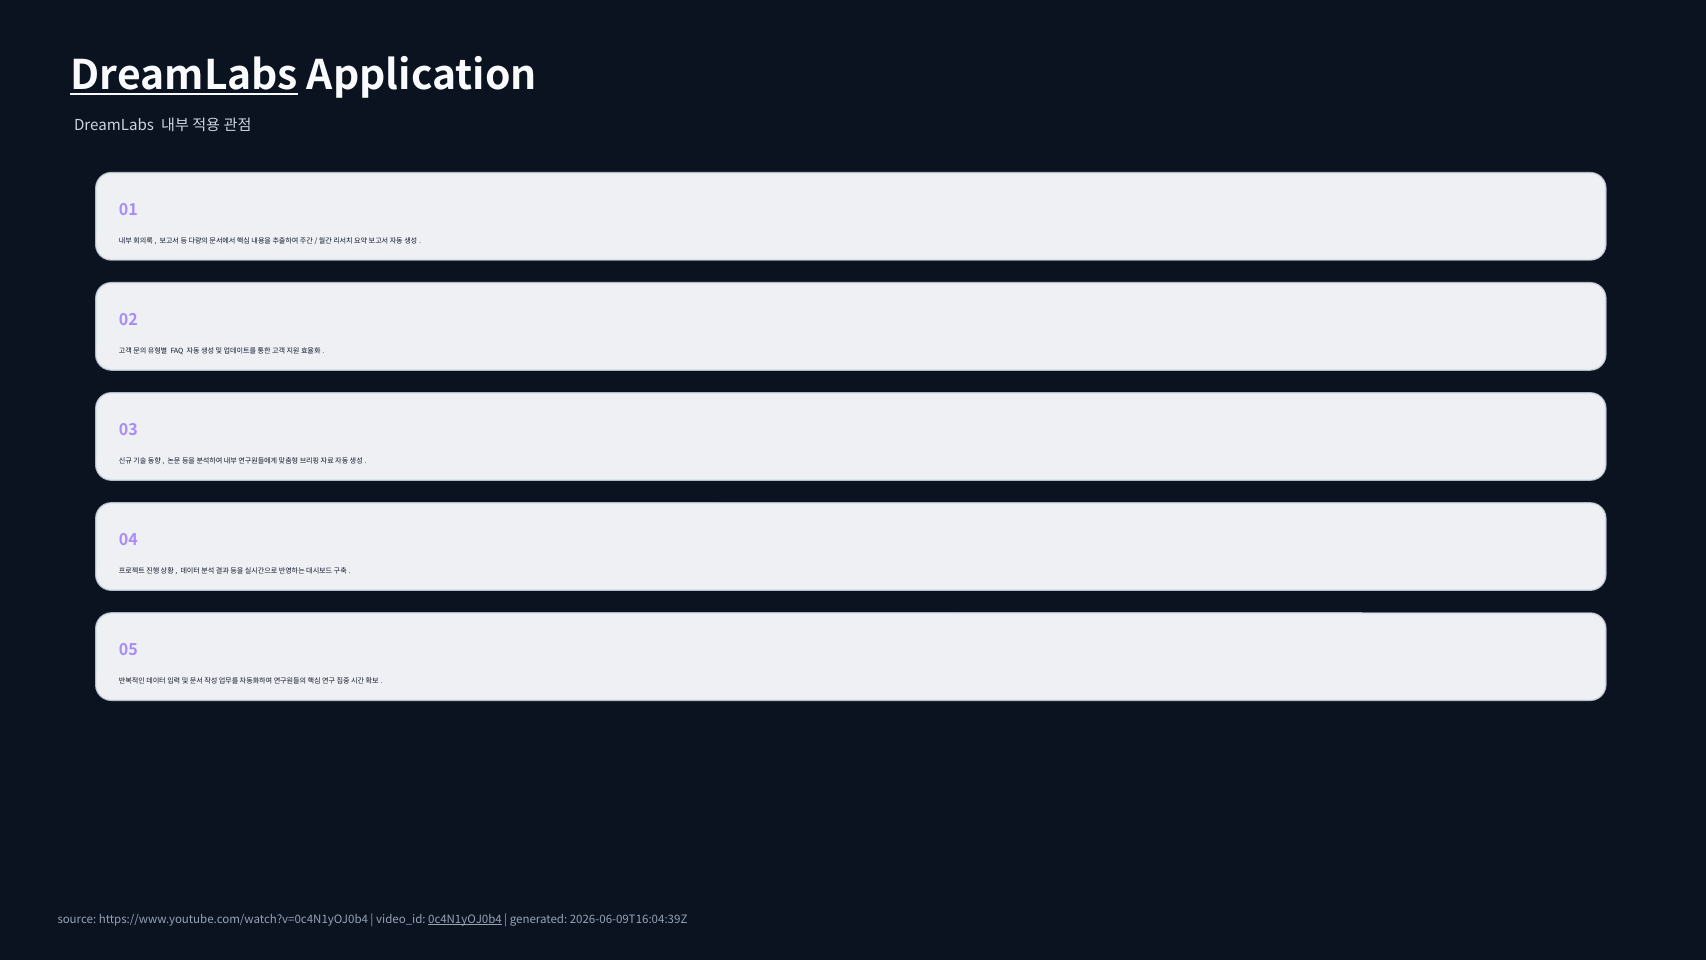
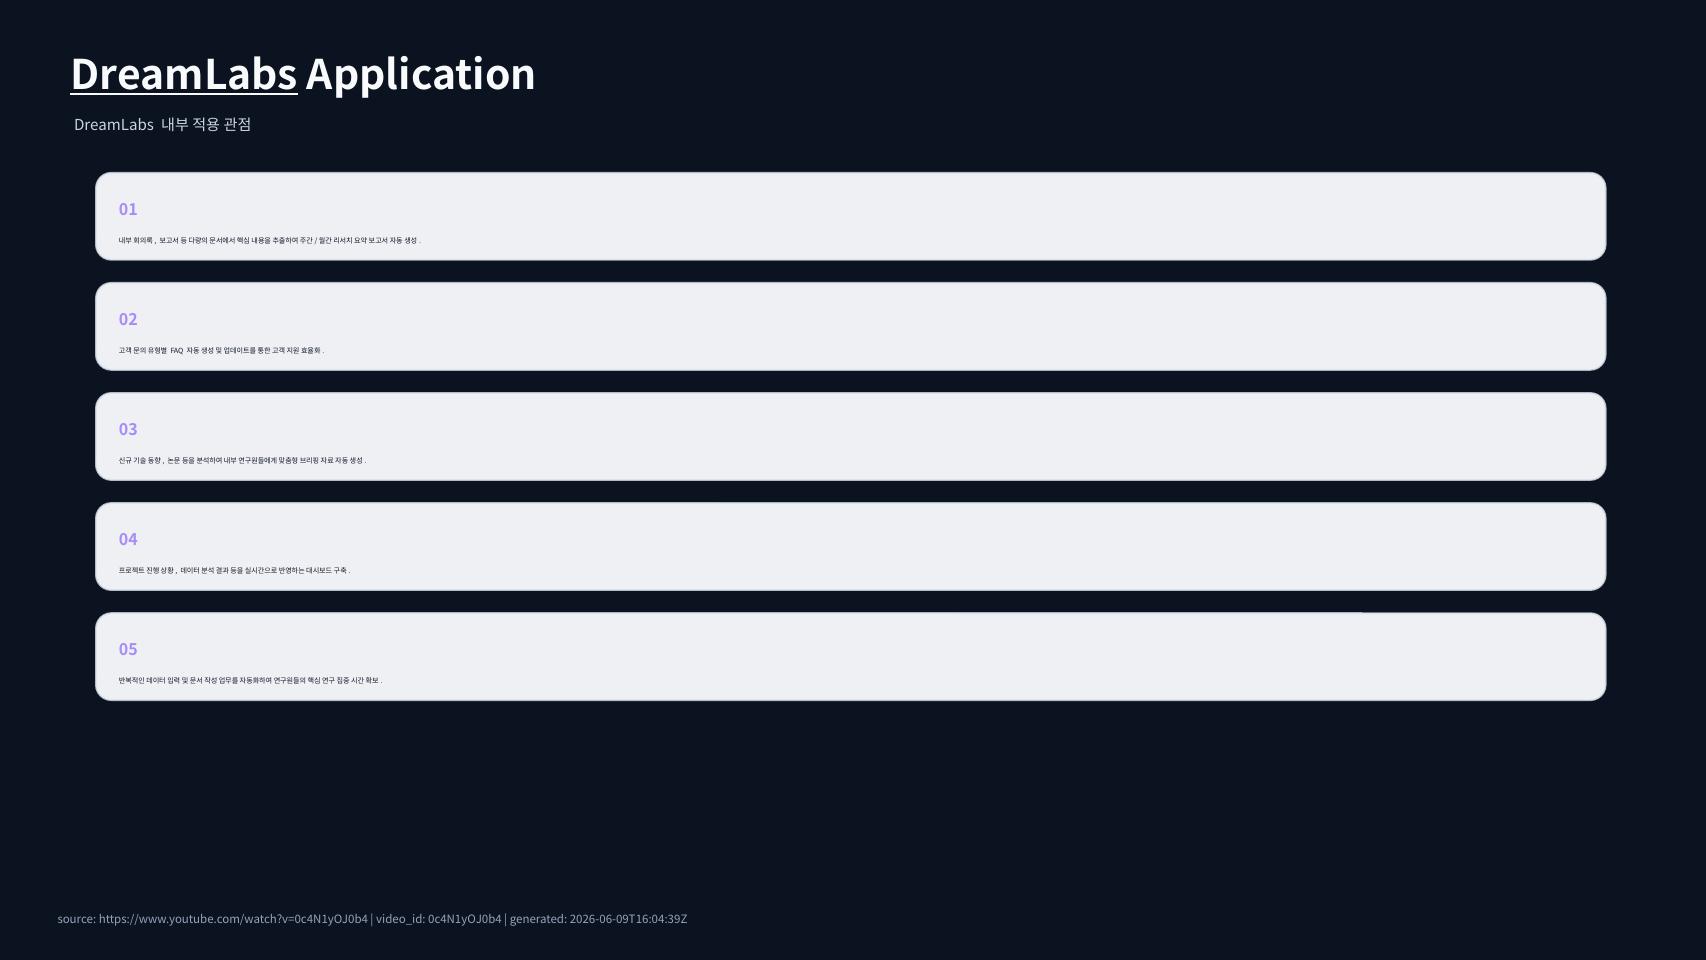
0c4N1yOJ0b4 underline: present -> none (465, 919)
